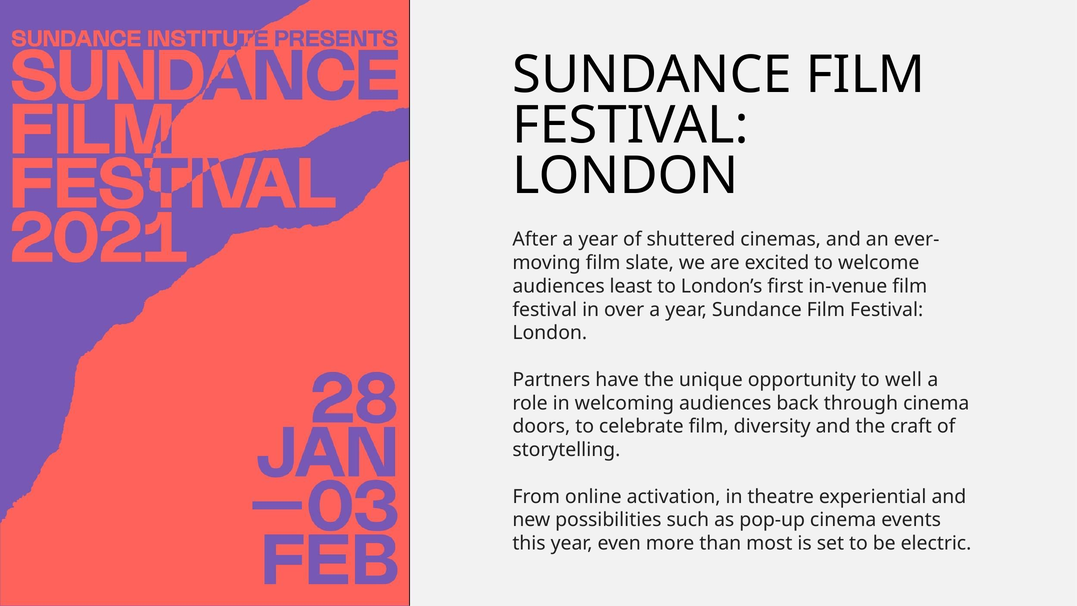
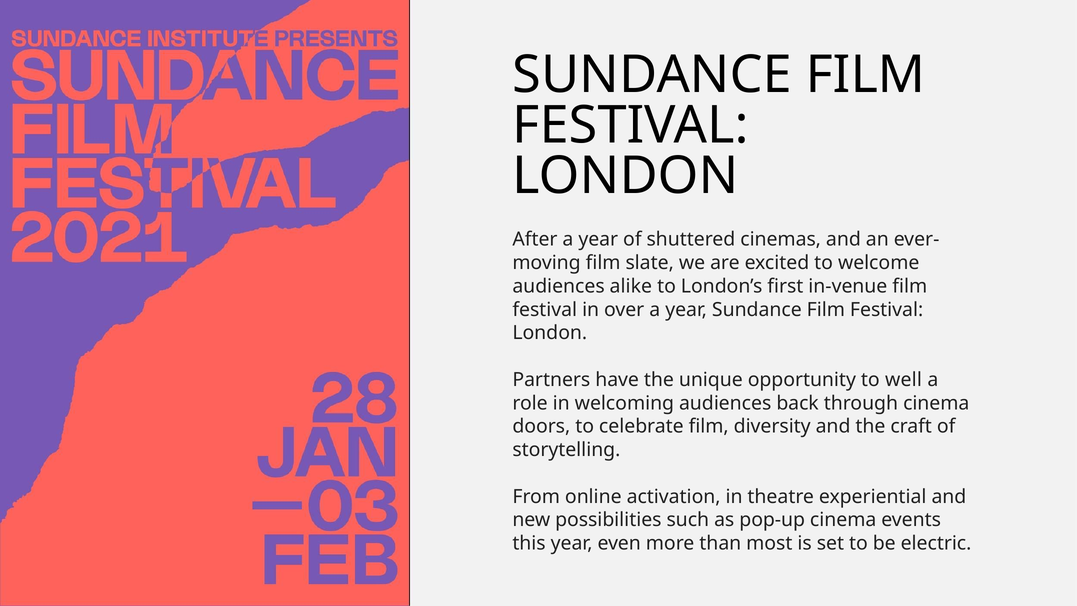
least: least -> alike (631, 286)
